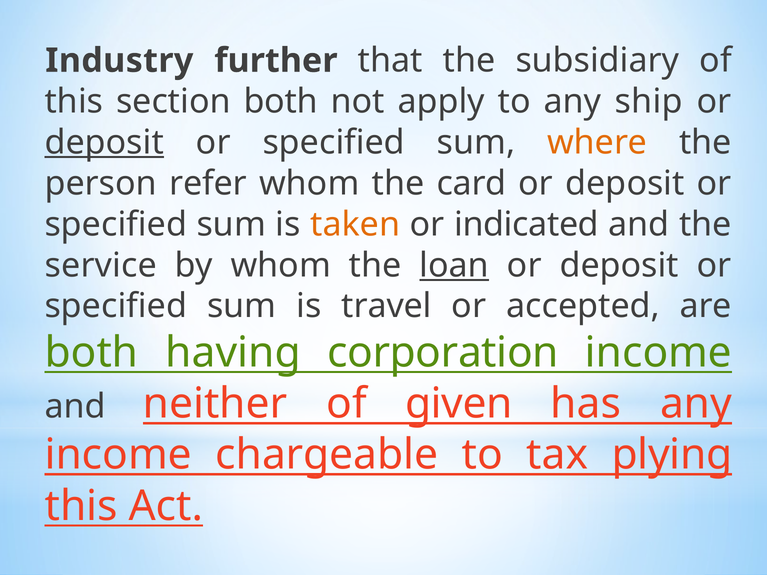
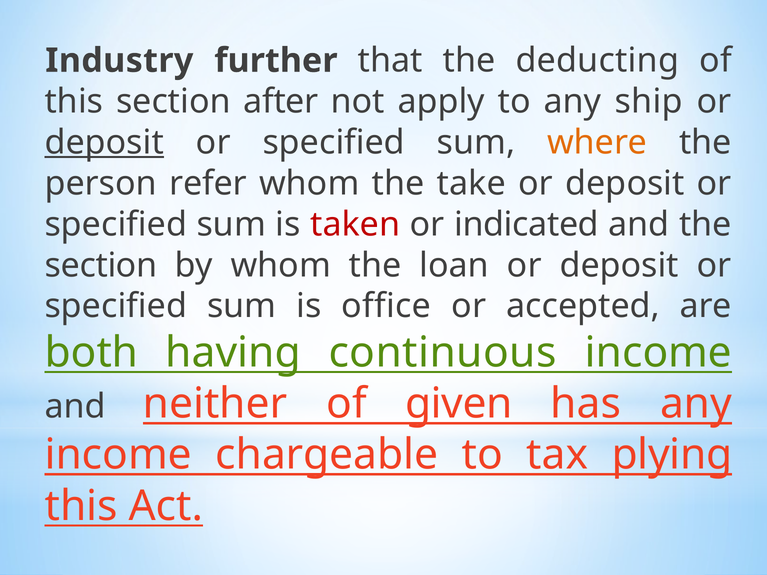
subsidiary: subsidiary -> deducting (597, 61)
section both: both -> after (281, 102)
card: card -> take (471, 183)
taken colour: orange -> red (355, 224)
service: service -> section (101, 265)
loan underline: present -> none (454, 265)
travel: travel -> office (386, 306)
corporation: corporation -> continuous (443, 353)
